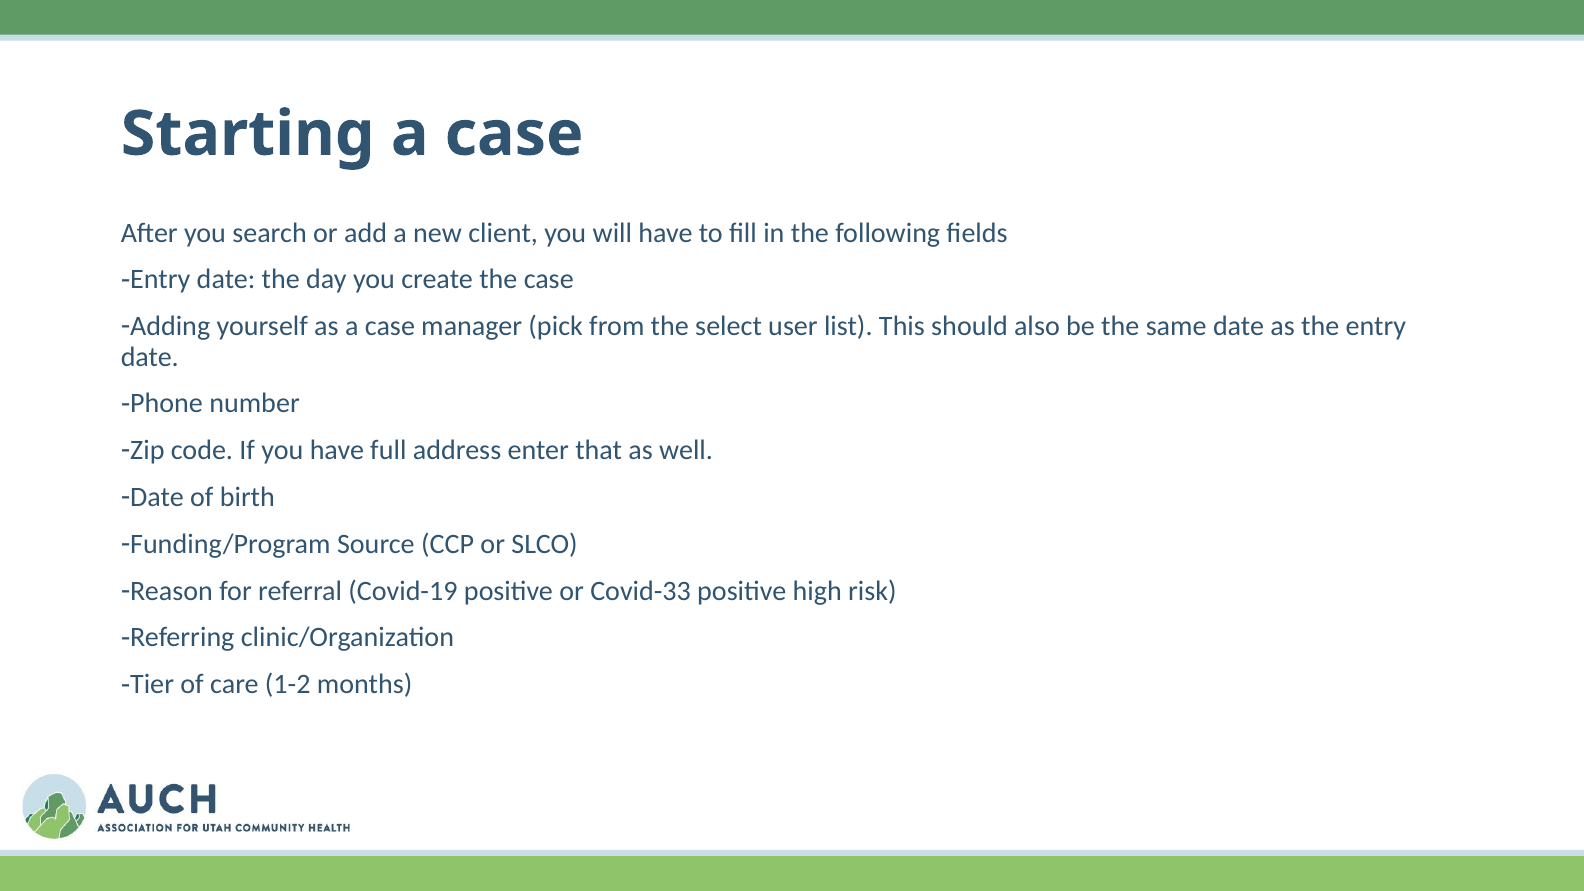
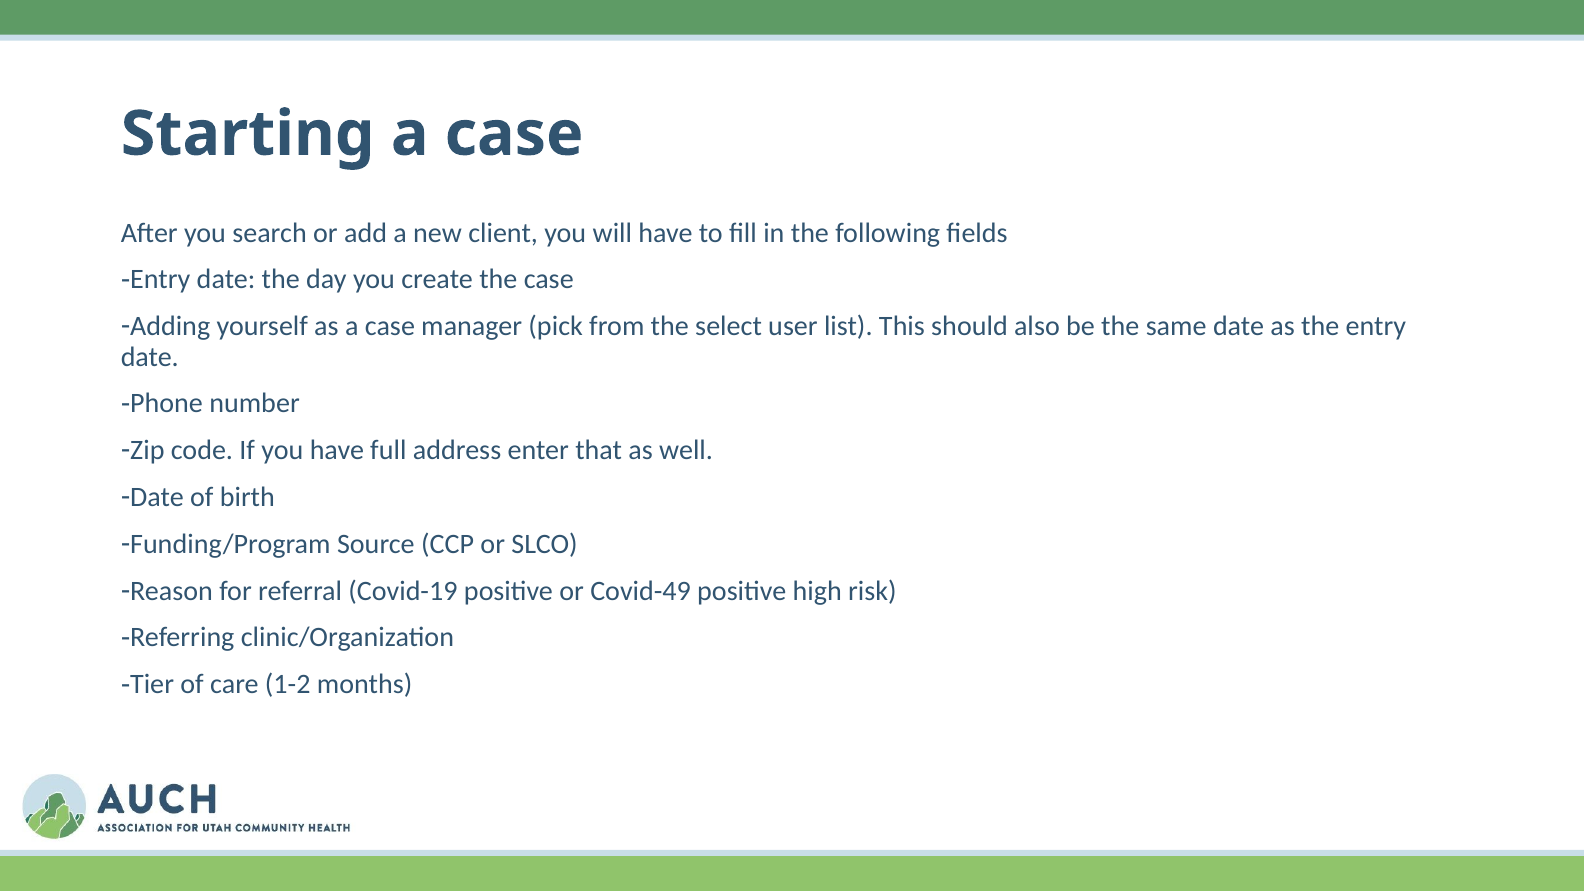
Covid-33: Covid-33 -> Covid-49 (641, 591)
